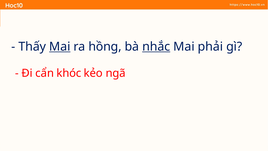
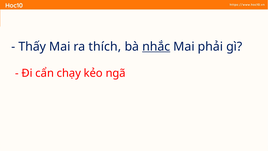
Mai underline: present -> none (60, 47)
hồng: hồng -> thích (105, 47)
khóc: khóc -> chạy (69, 73)
